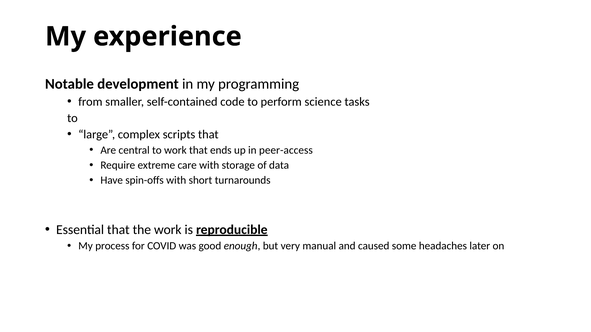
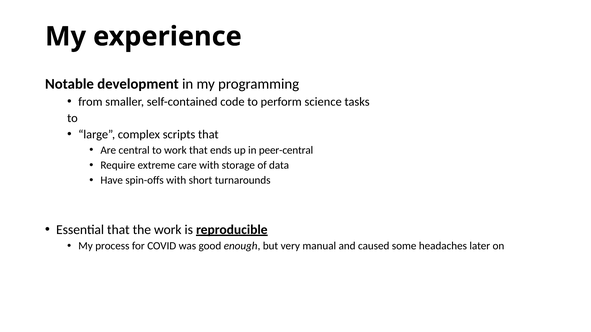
peer-access: peer-access -> peer-central (286, 150)
